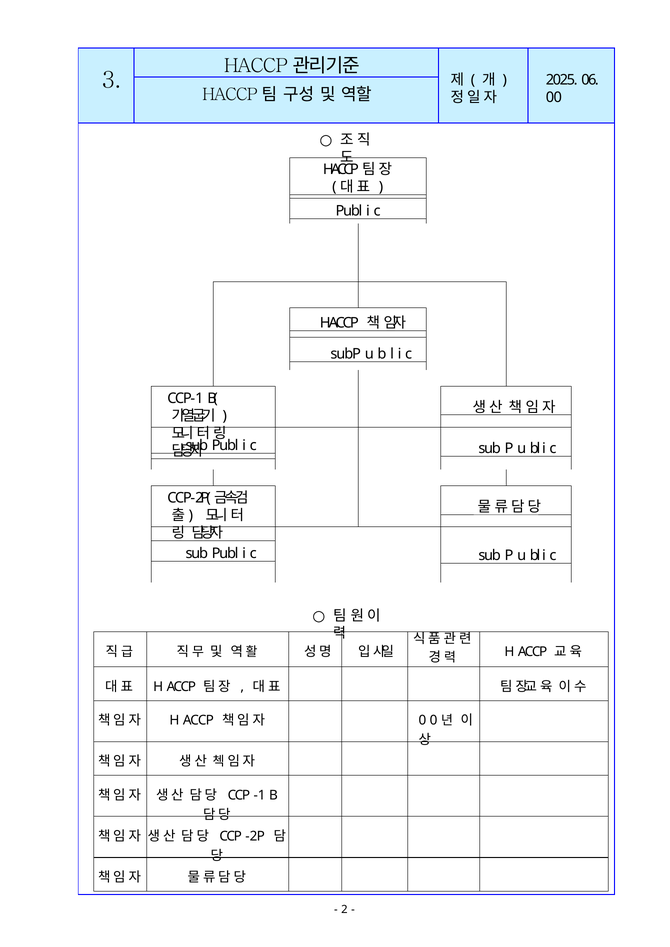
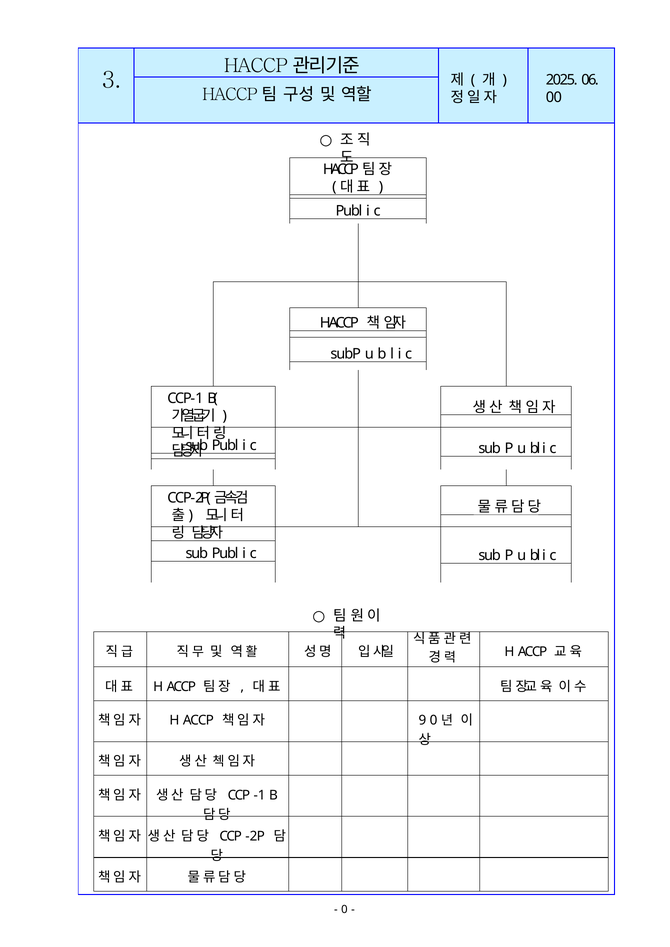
0: 0 -> 9 (422, 720)
2: 2 -> 0 (344, 910)
